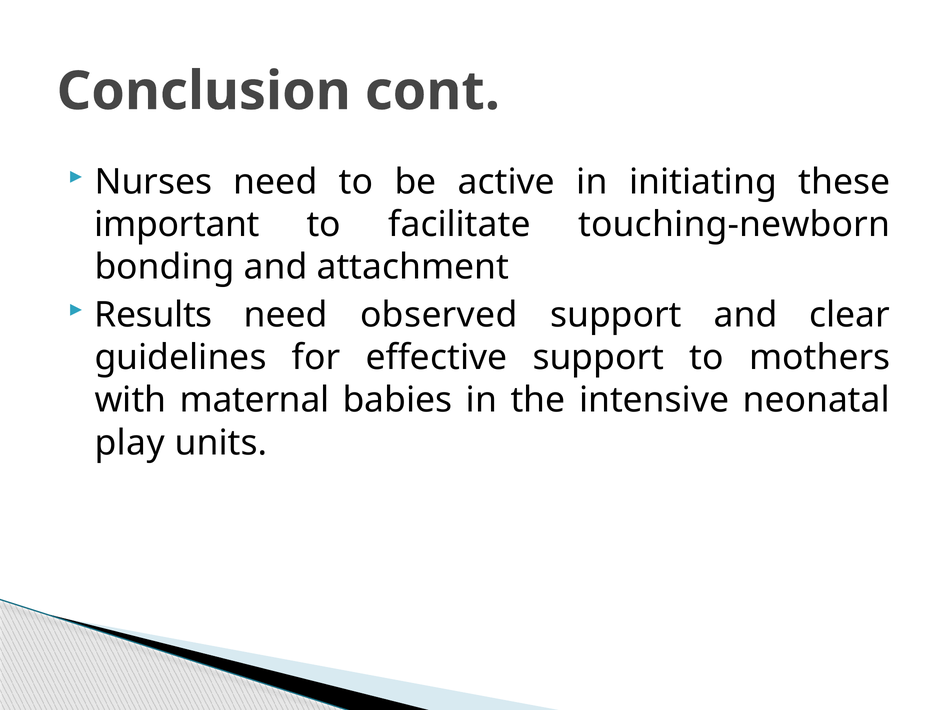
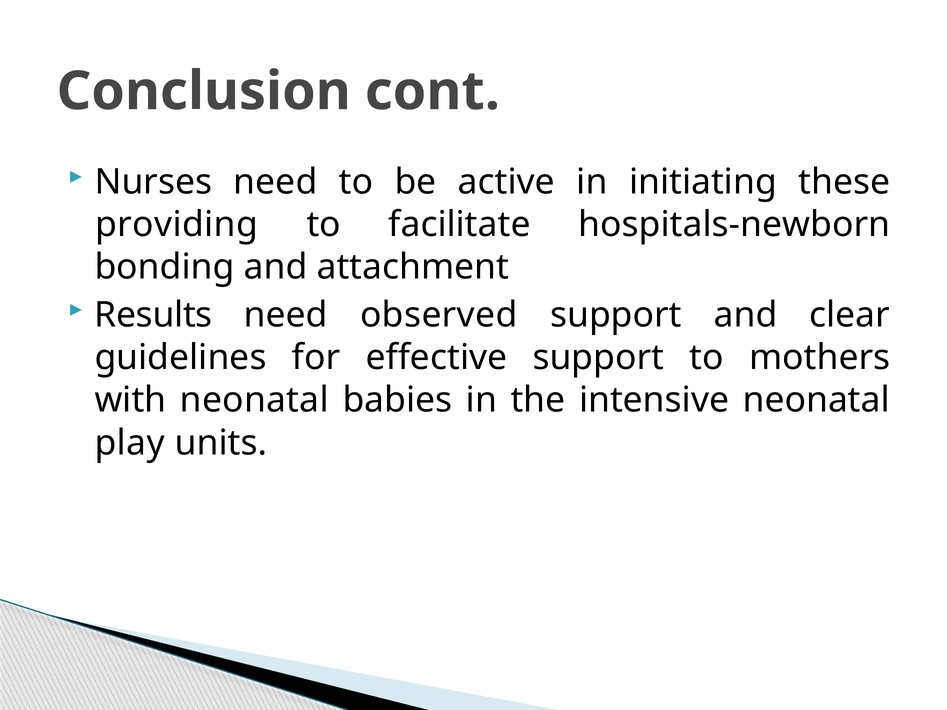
important: important -> providing (177, 225)
touching-newborn: touching-newborn -> hospitals-newborn (734, 225)
with maternal: maternal -> neonatal (254, 400)
